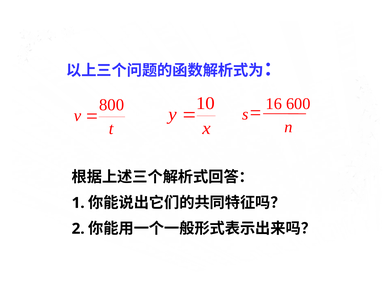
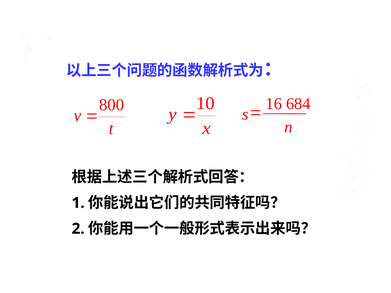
600: 600 -> 684 (298, 104)
